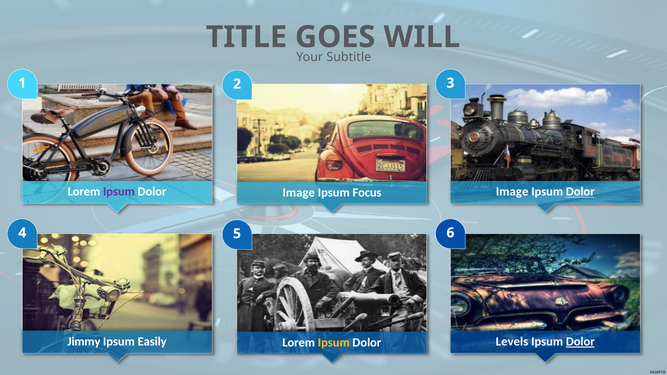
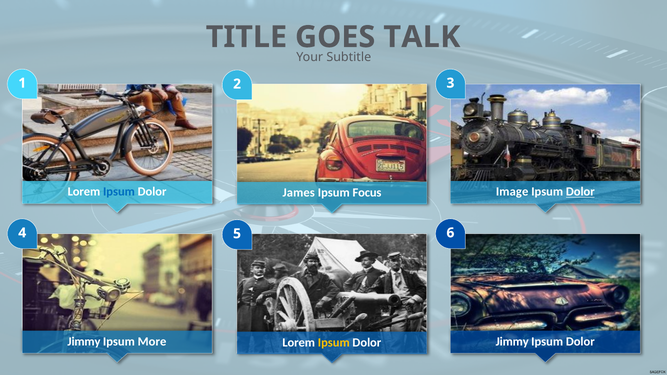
WILL: WILL -> TALK (422, 37)
Ipsum colour: purple -> blue (119, 192)
Image: Image -> James (299, 193)
Easily: Easily -> More (152, 342)
Levels: Levels -> Jimmy (512, 342)
Dolor underline: present -> none (580, 342)
